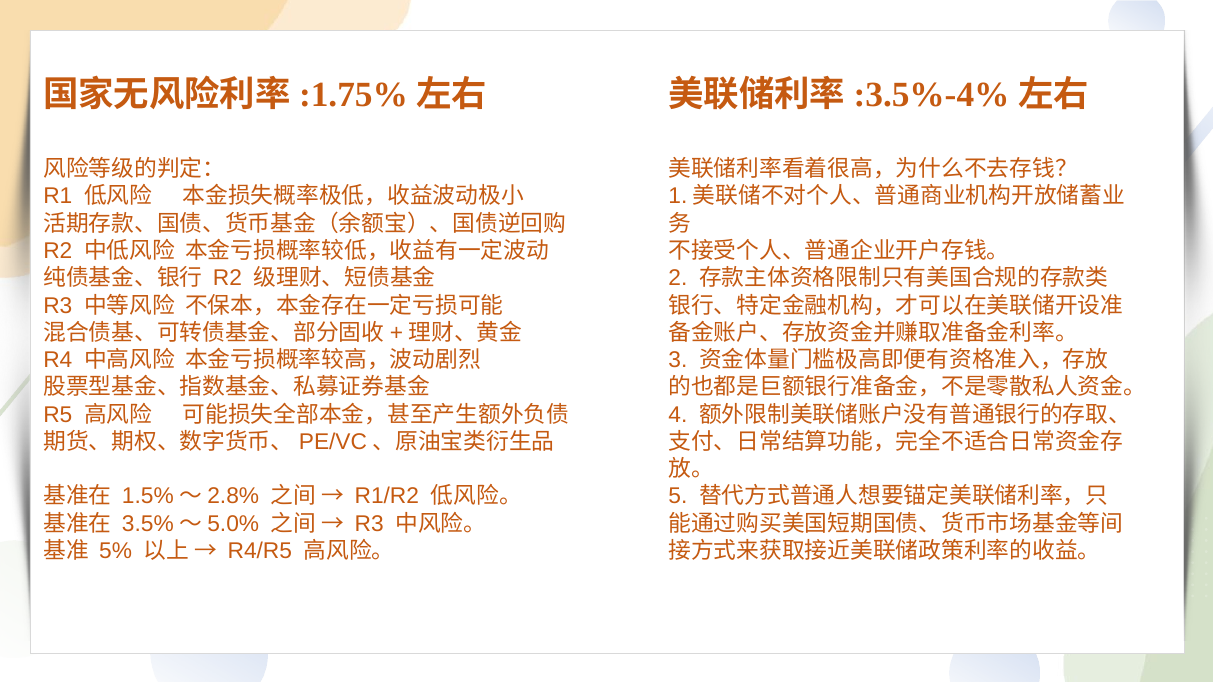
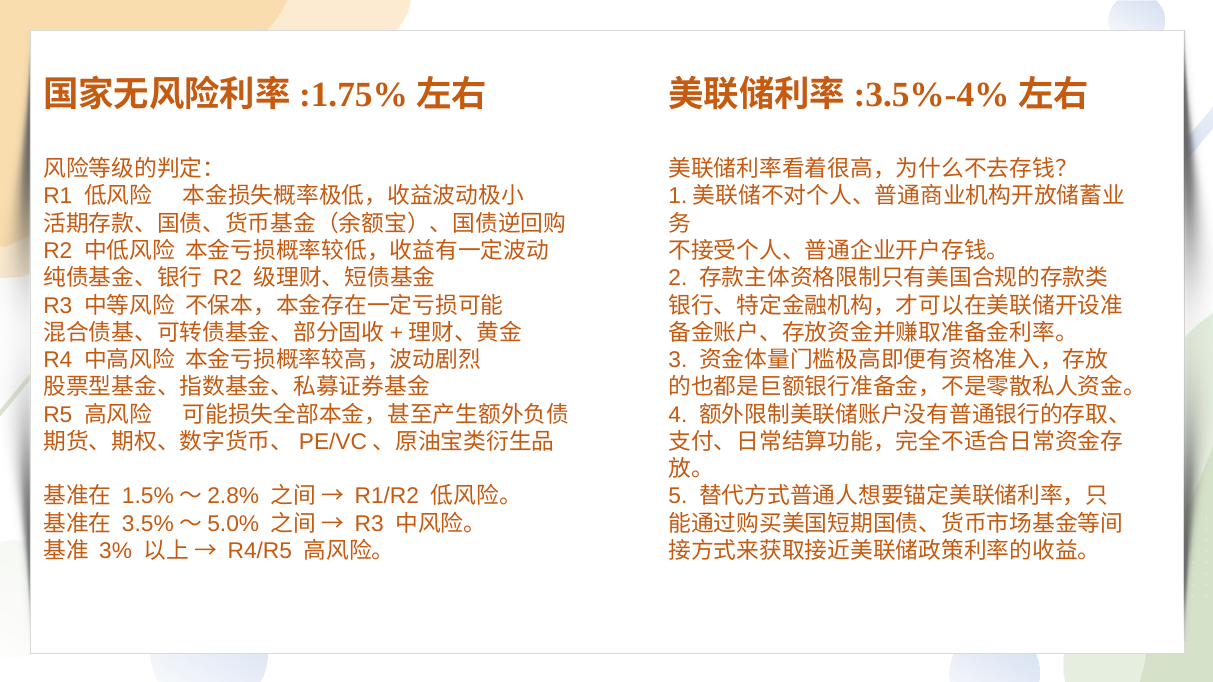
5%: 5% -> 3% (116, 551)
